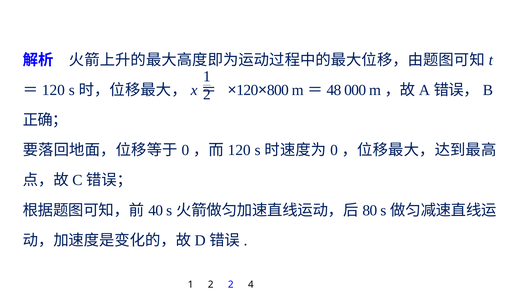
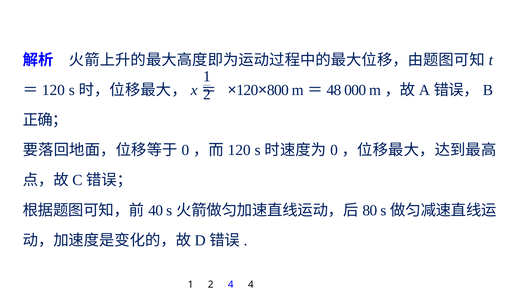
2 2: 2 -> 4 (231, 285)
